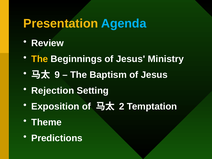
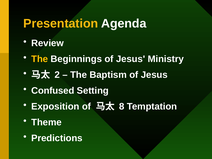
Agenda colour: light blue -> white (124, 24)
9: 9 -> 2 (57, 75)
Rejection: Rejection -> Confused (53, 91)
2: 2 -> 8 (122, 107)
